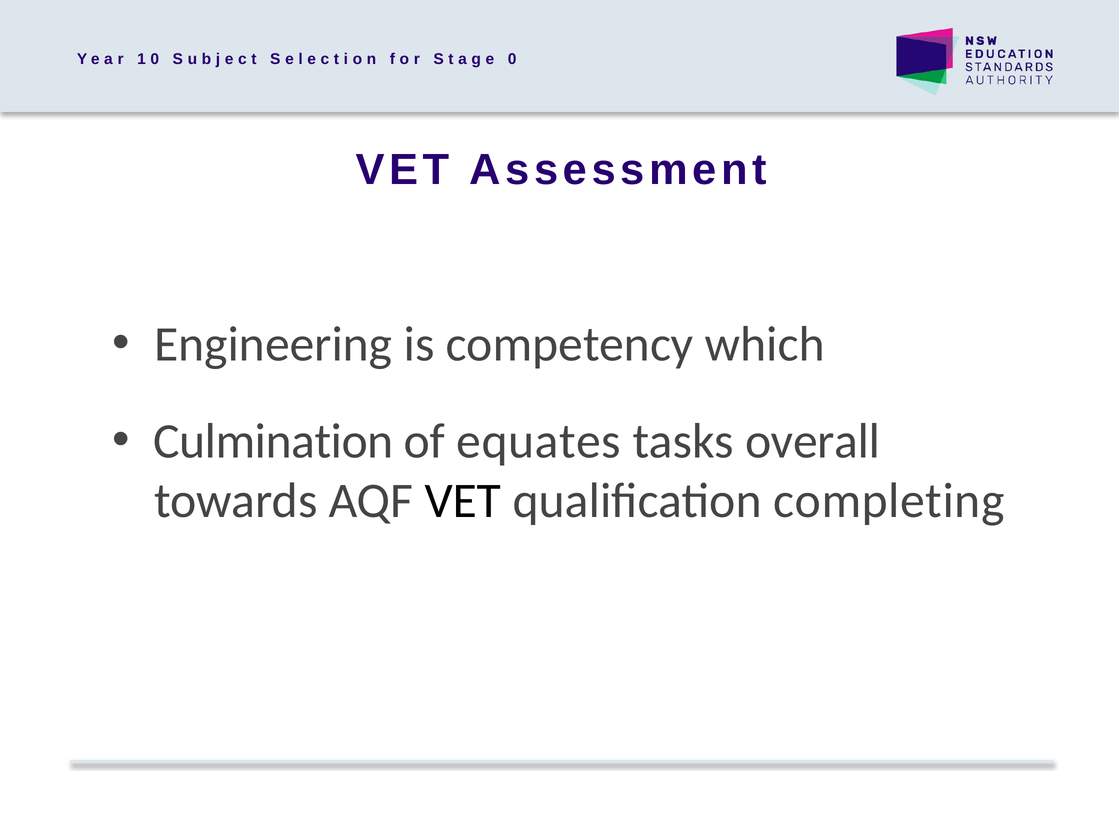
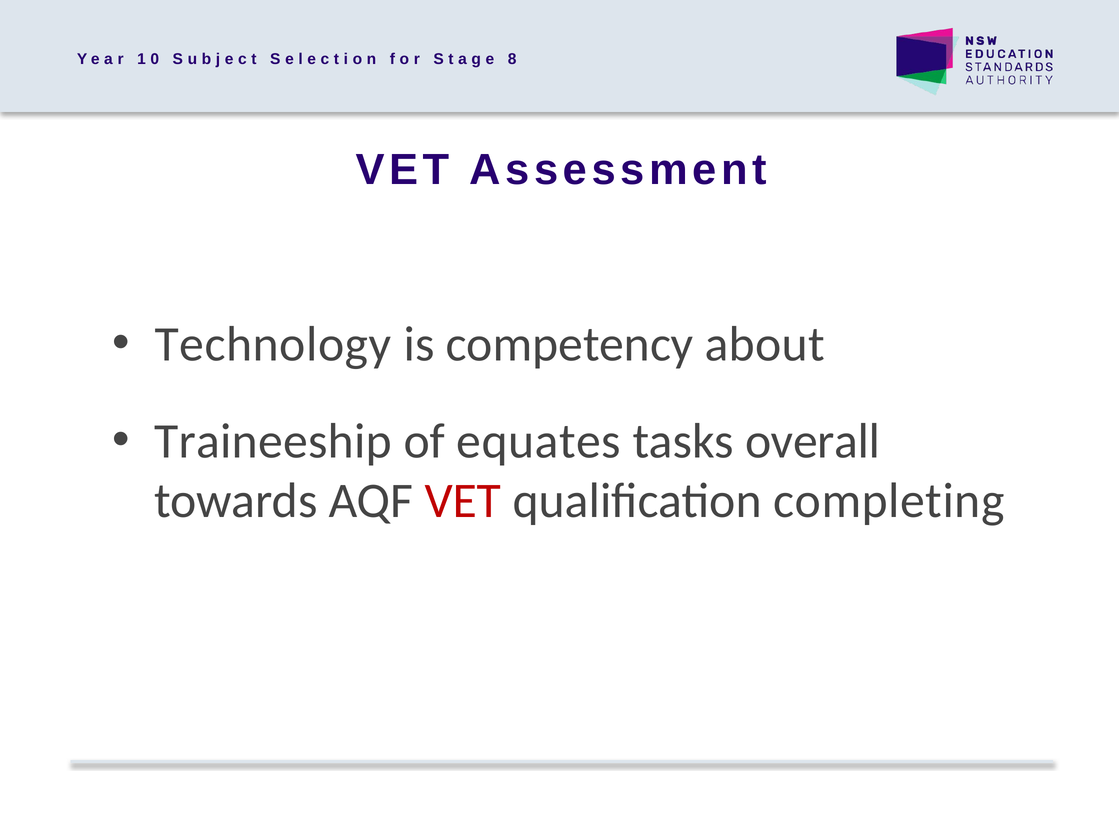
0: 0 -> 8 (512, 59)
Engineering: Engineering -> Technology (273, 344)
which: which -> about (765, 344)
Culmination: Culmination -> Traineeship (273, 441)
VET colour: black -> red (463, 501)
